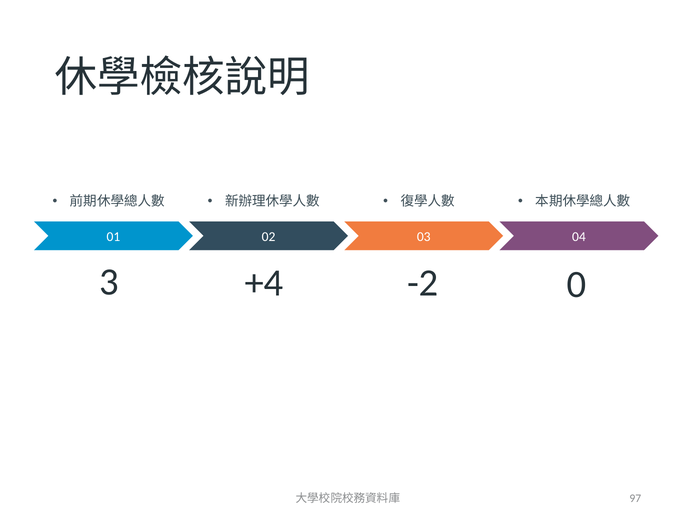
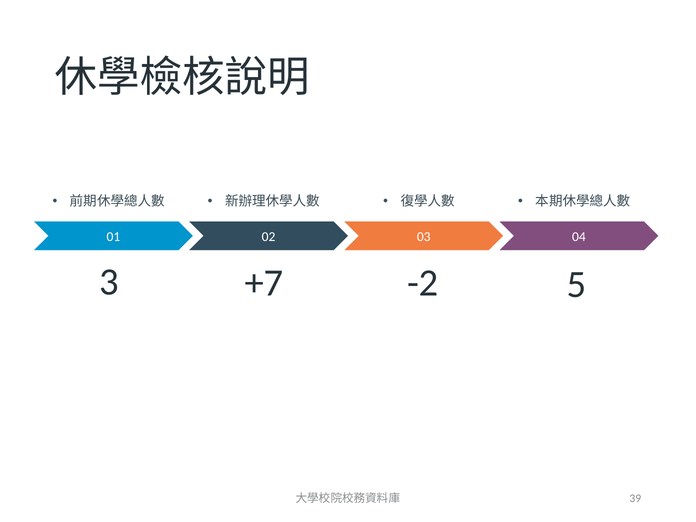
+4: +4 -> +7 (264, 283)
0: 0 -> 5 (576, 284)
97: 97 -> 39 (635, 498)
